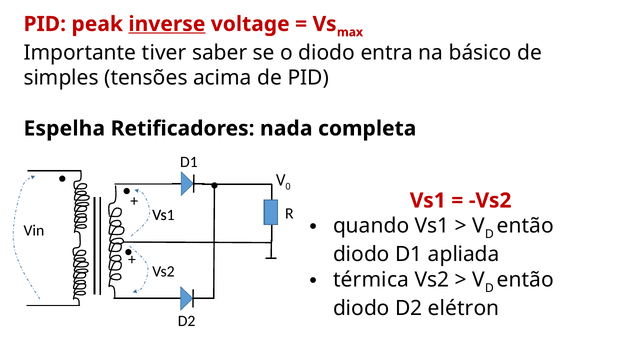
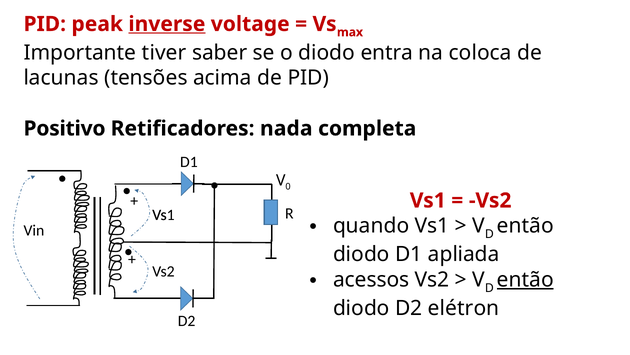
básico: básico -> coloca (480, 53)
simples: simples -> lacunas (61, 78)
Espelha: Espelha -> Positivo (65, 128)
térmica: térmica -> acessos (371, 279)
então underline: none -> present (525, 279)
